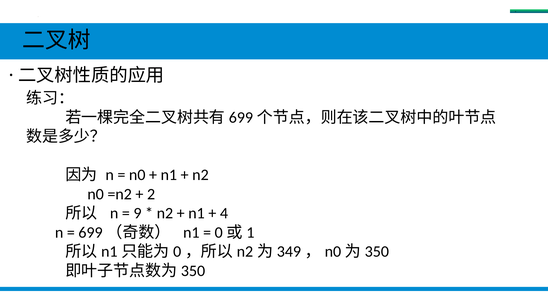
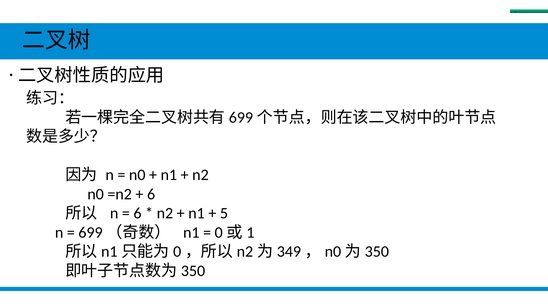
2: 2 -> 6 (151, 194)
9: 9 -> 6 (137, 214)
4: 4 -> 5 (224, 214)
